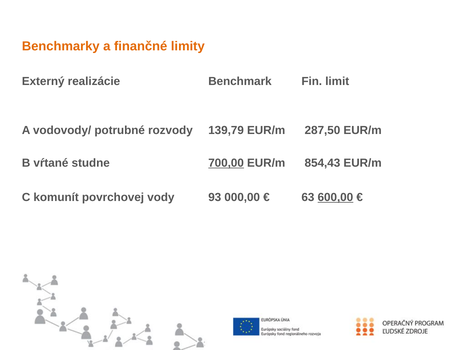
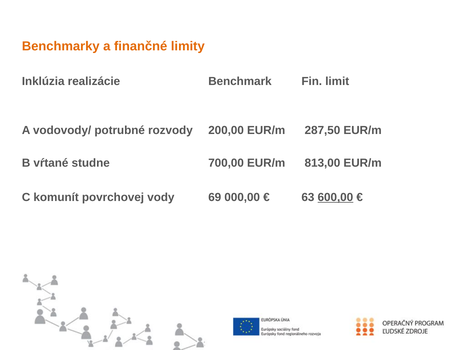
Externý: Externý -> Inklúzia (43, 81)
139,79: 139,79 -> 200,00 (226, 130)
700,00 underline: present -> none (226, 163)
854,43: 854,43 -> 813,00 (322, 163)
93: 93 -> 69 (215, 197)
